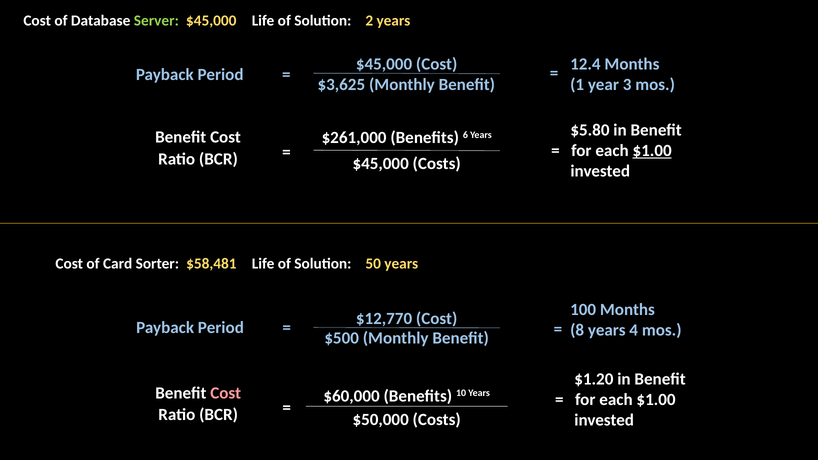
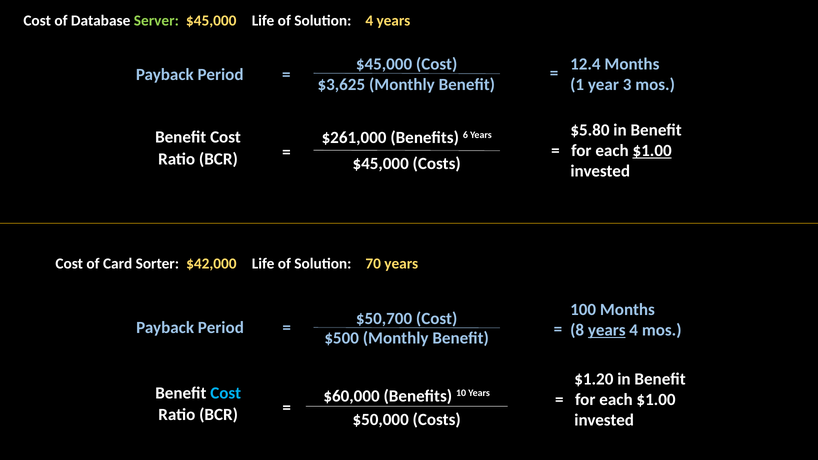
Solution 2: 2 -> 4 (369, 21)
$58,481: $58,481 -> $42,000 (211, 264)
50: 50 -> 70 (373, 264)
$12,770: $12,770 -> $50,700 (384, 319)
years underline: none -> present (607, 330)
Cost colour: pink -> light blue (226, 393)
